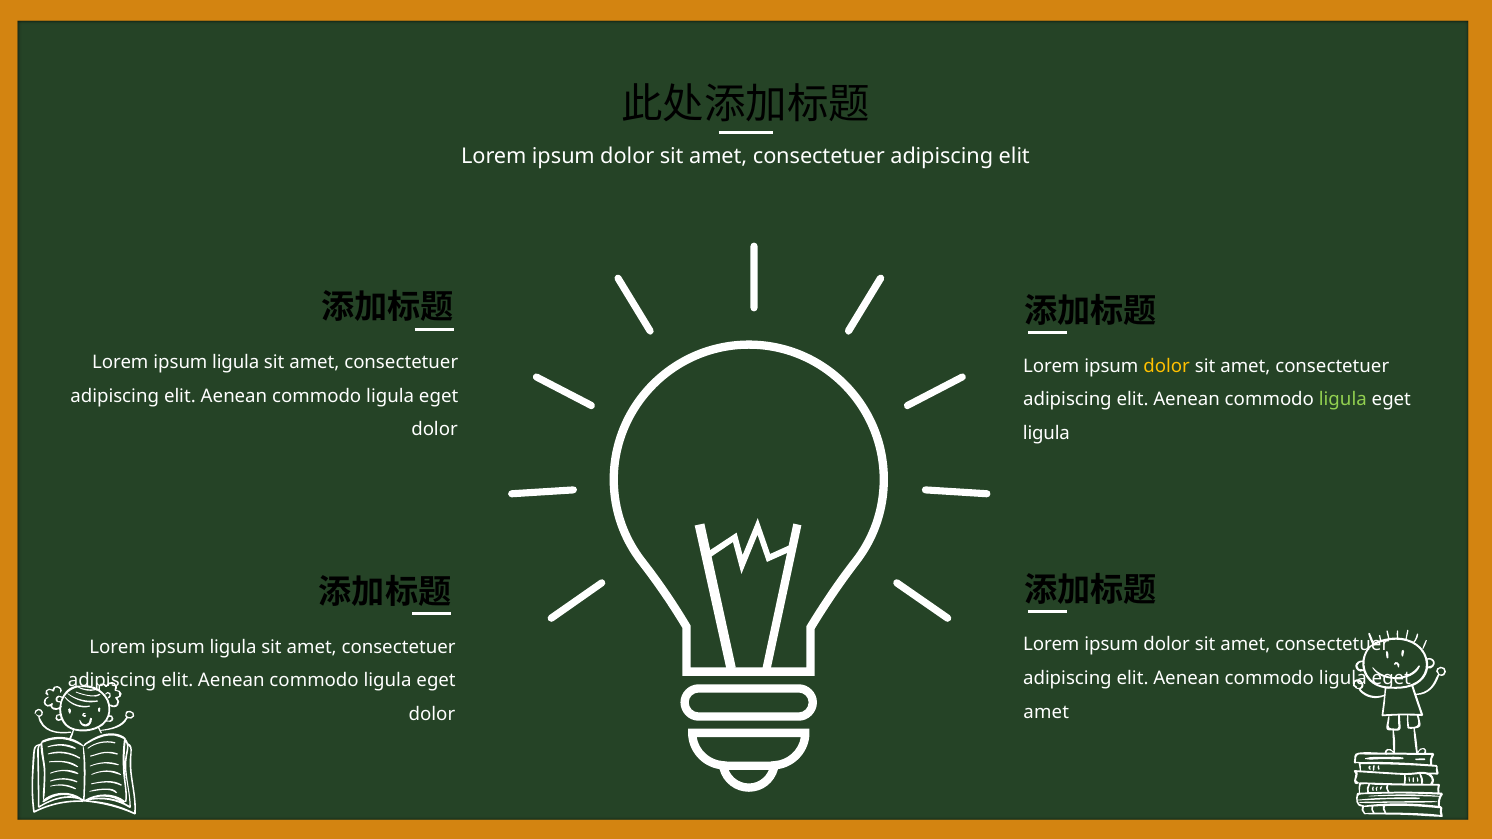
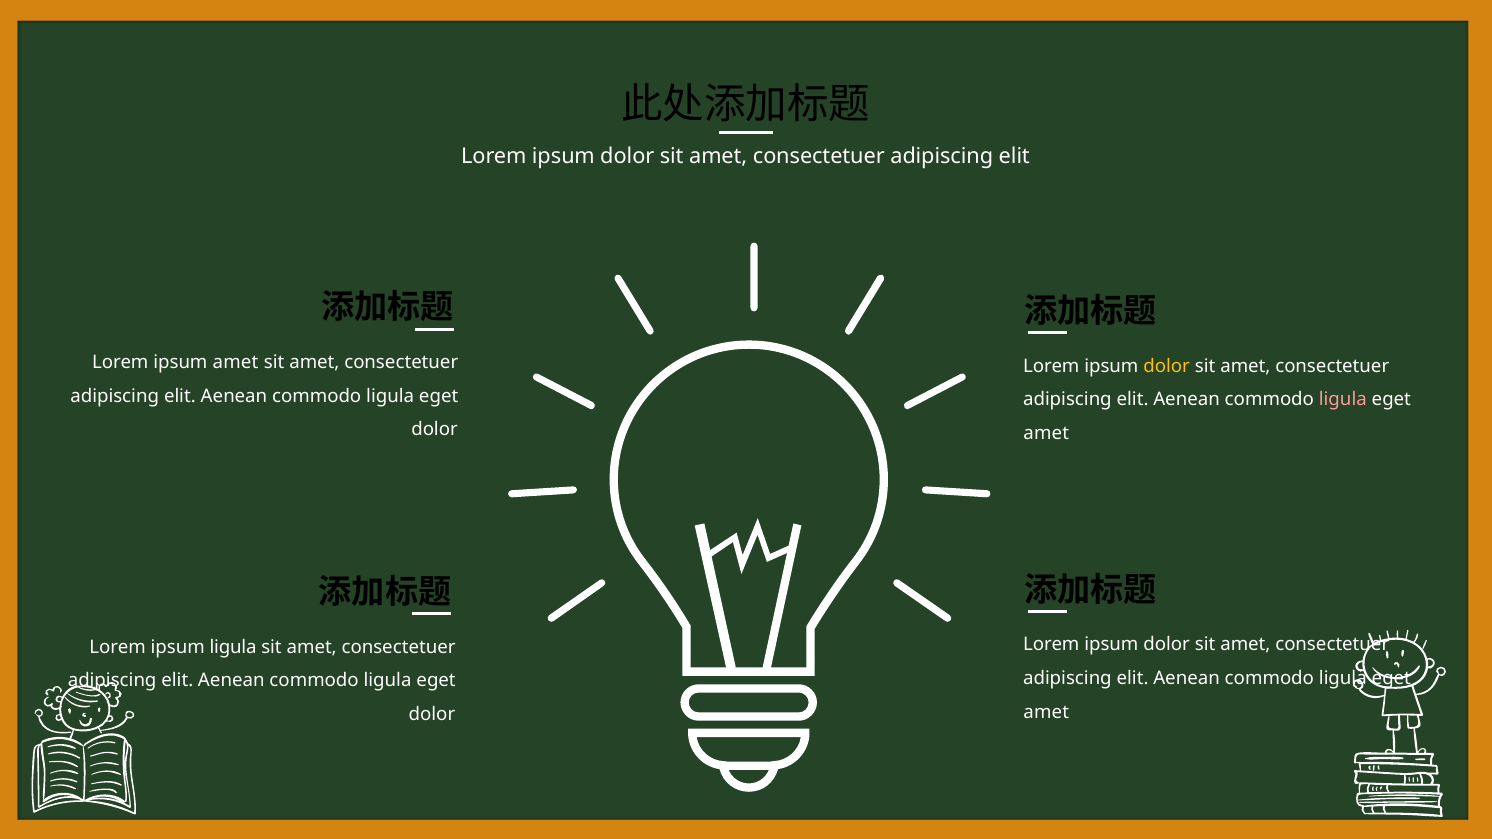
ligula: ligula -> amet (236, 363)
ligula colour: light green -> pink (1343, 400)
ligula: ligula -> amet (1046, 433)
